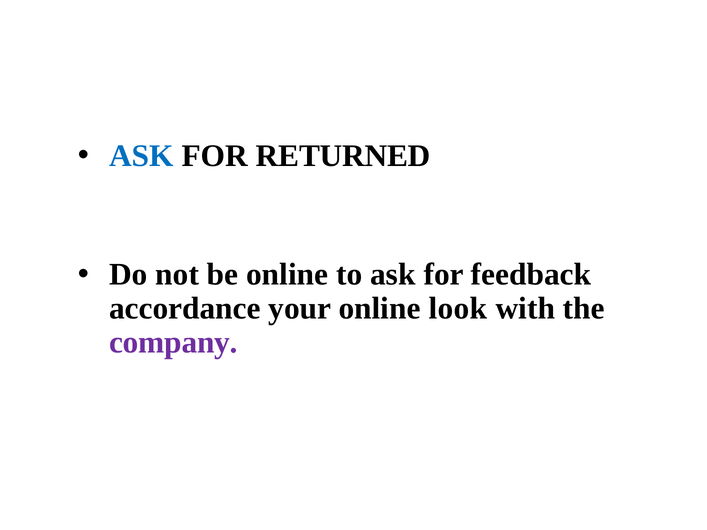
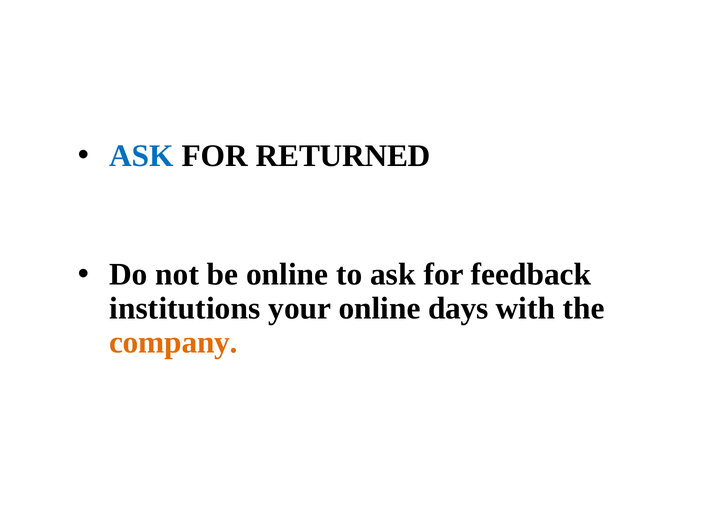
accordance: accordance -> institutions (185, 309)
look: look -> days (458, 309)
company colour: purple -> orange (173, 343)
